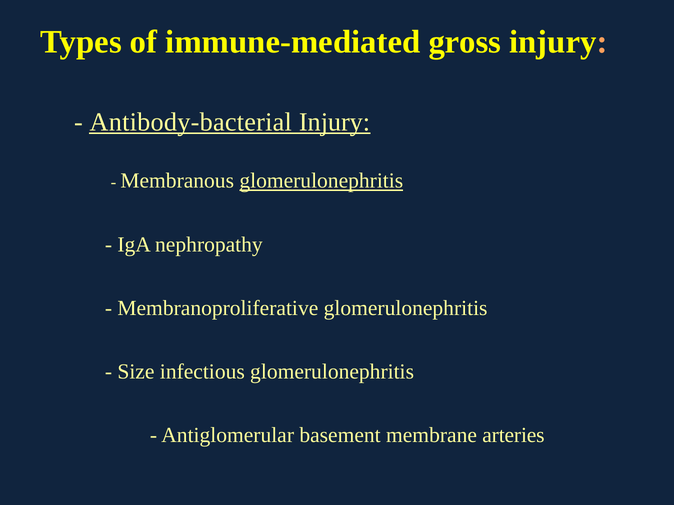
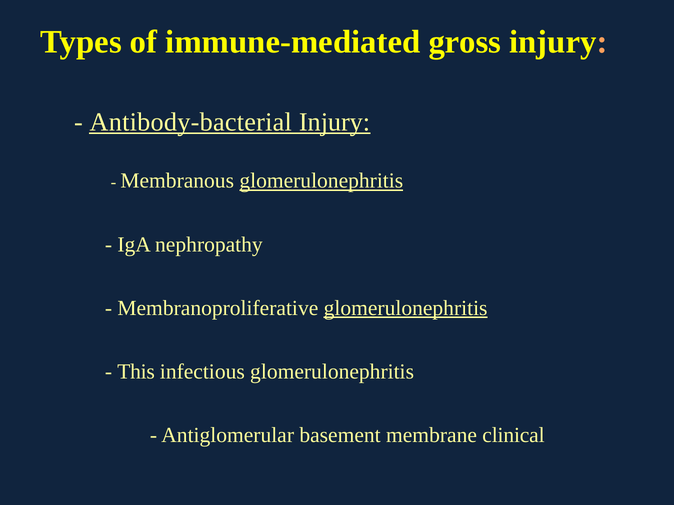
glomerulonephritis underline: none -> present (406, 308)
Size: Size -> This (136, 372)
arteries: arteries -> clinical (513, 436)
